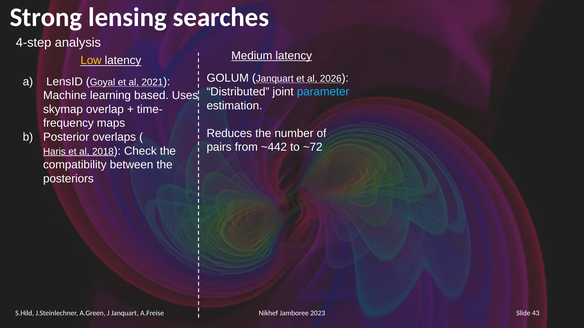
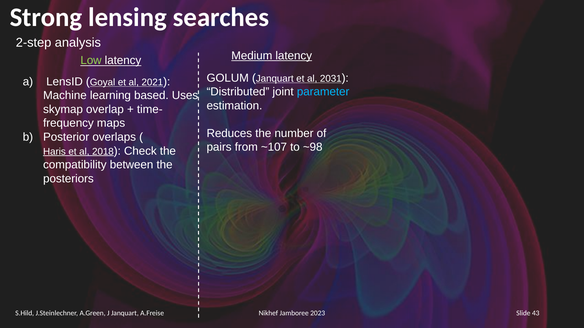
4-step: 4-step -> 2-step (34, 43)
Low colour: yellow -> light green (91, 61)
2026: 2026 -> 2031 (331, 79)
~442: ~442 -> ~107 (274, 147)
~72: ~72 -> ~98 (313, 147)
